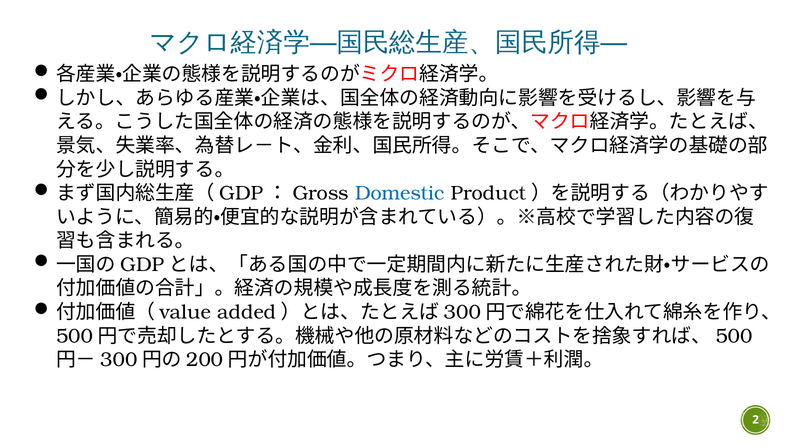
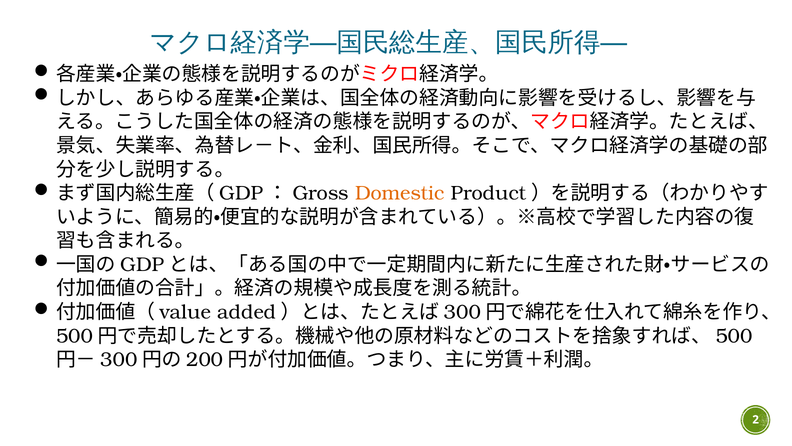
Domestic colour: blue -> orange (400, 193)
